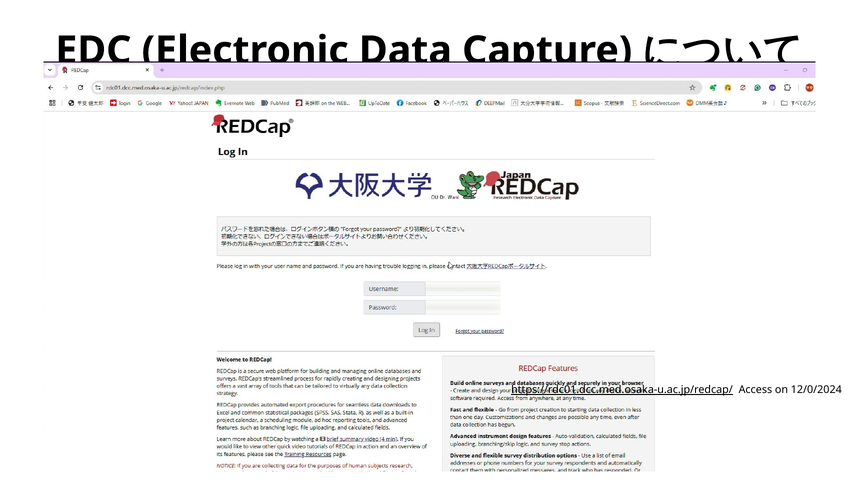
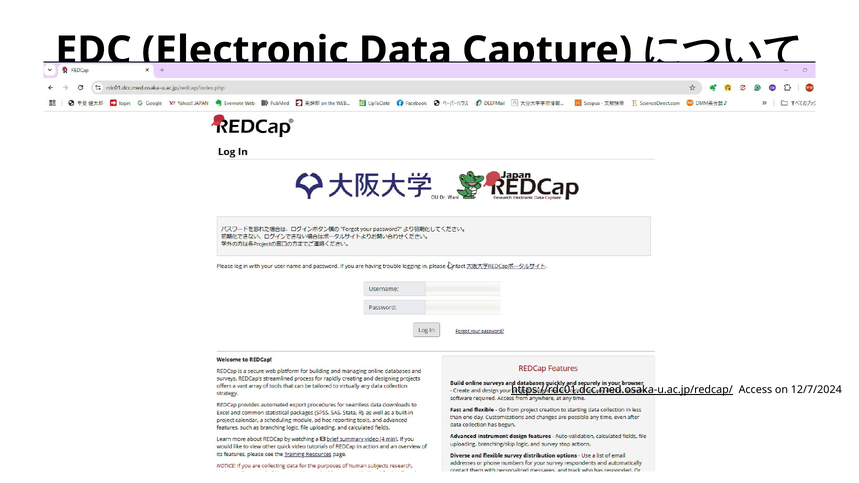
12/0/2024: 12/0/2024 -> 12/7/2024 (816, 390)
